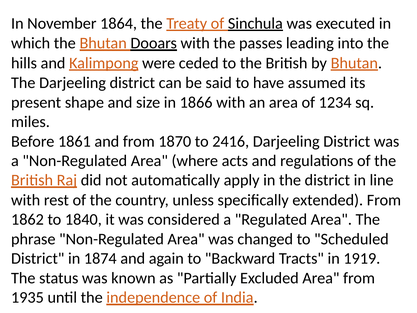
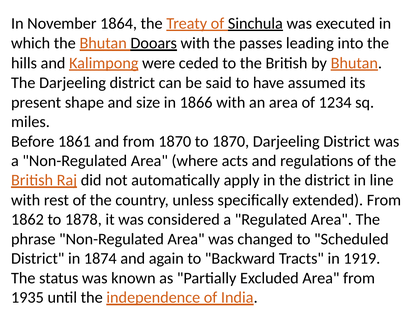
to 2416: 2416 -> 1870 (231, 141)
1840: 1840 -> 1878 (83, 219)
